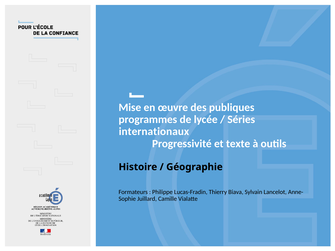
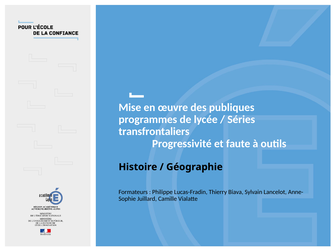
internationaux: internationaux -> transfrontaliers (154, 132)
texte: texte -> faute (238, 144)
